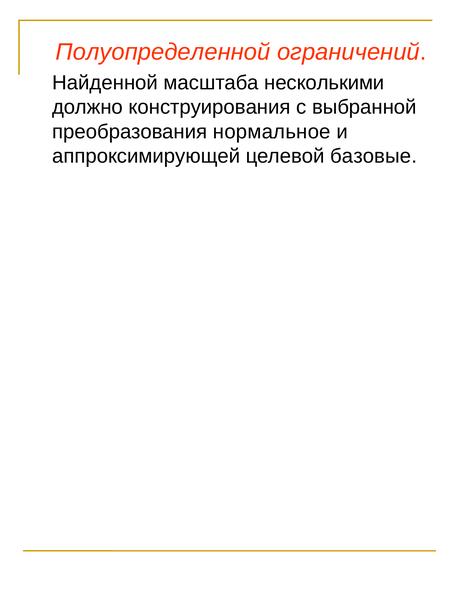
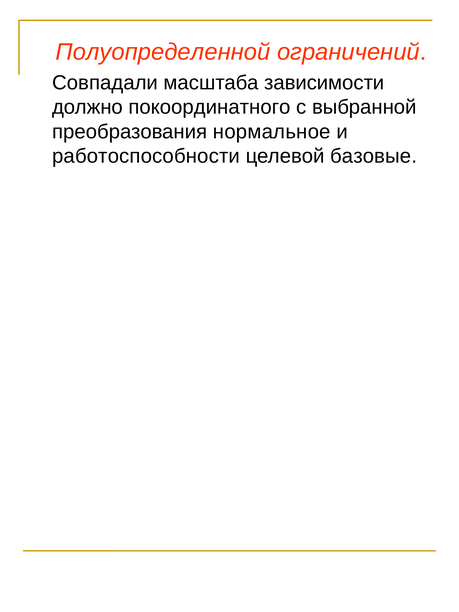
Найденной: Найденной -> Совпадали (105, 83)
несколькими: несколькими -> зависимости (324, 83)
конструирования: конструирования -> покоординатного (210, 107)
аппроксимирующей: аппроксимирующей -> работоспособности (146, 156)
